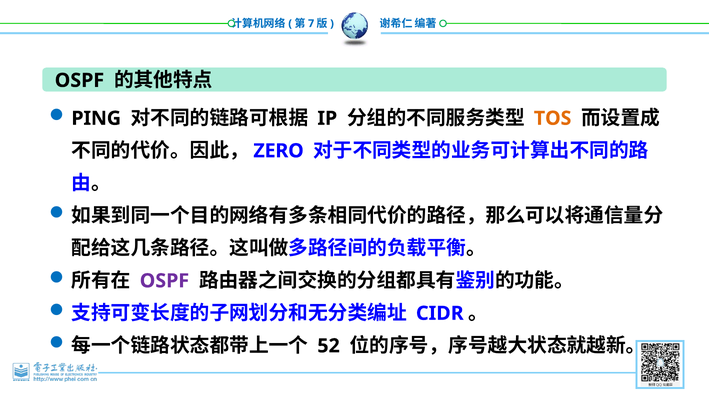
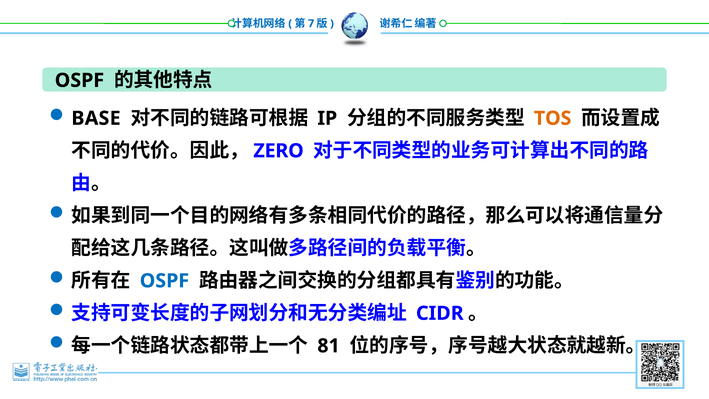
PING: PING -> BASE (96, 118)
OSPF colour: purple -> blue (164, 281)
52: 52 -> 81 (329, 346)
